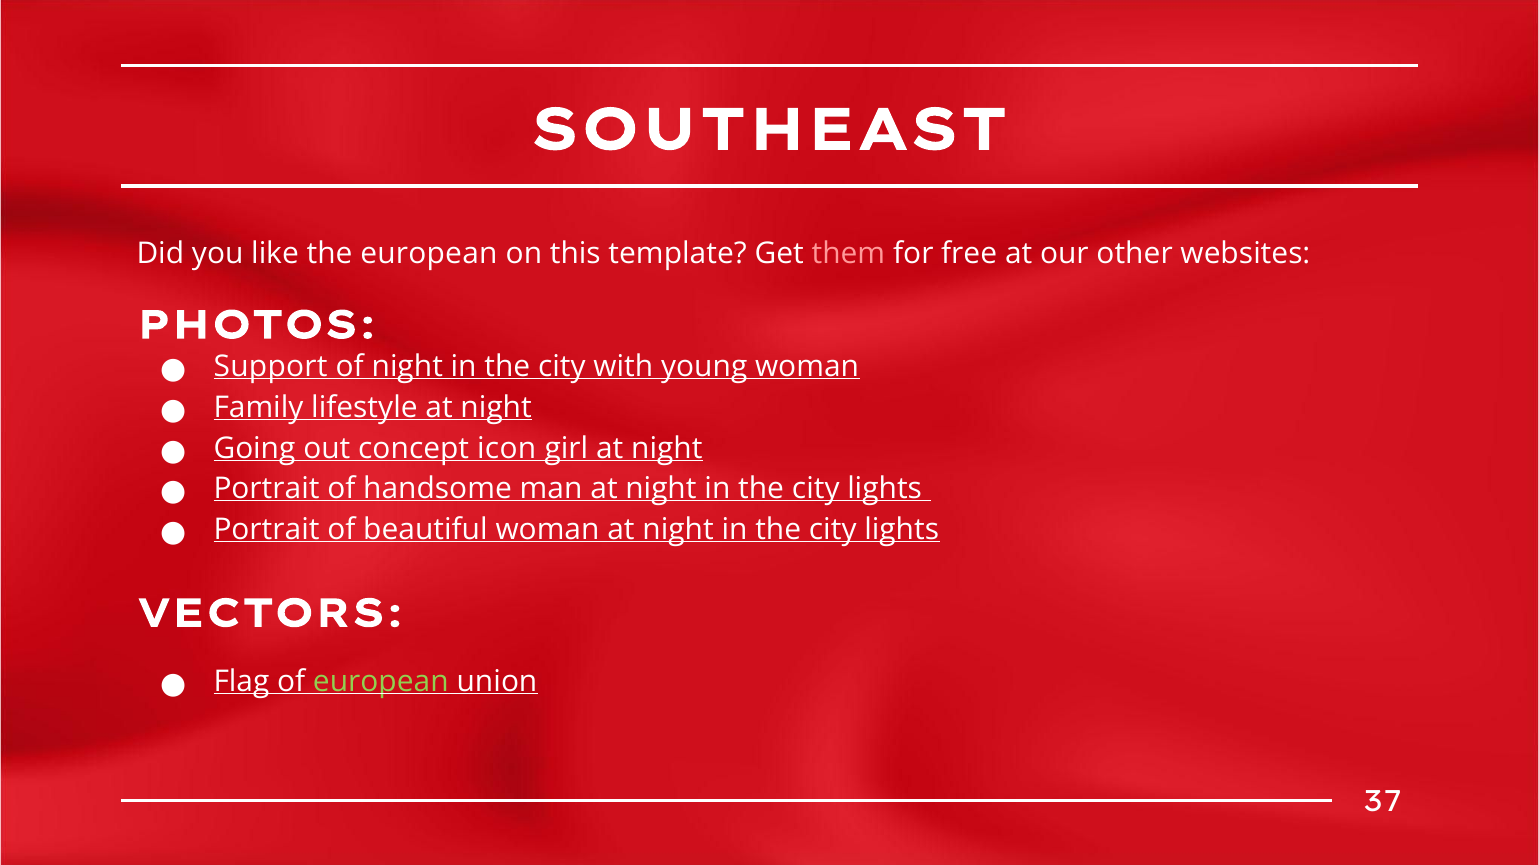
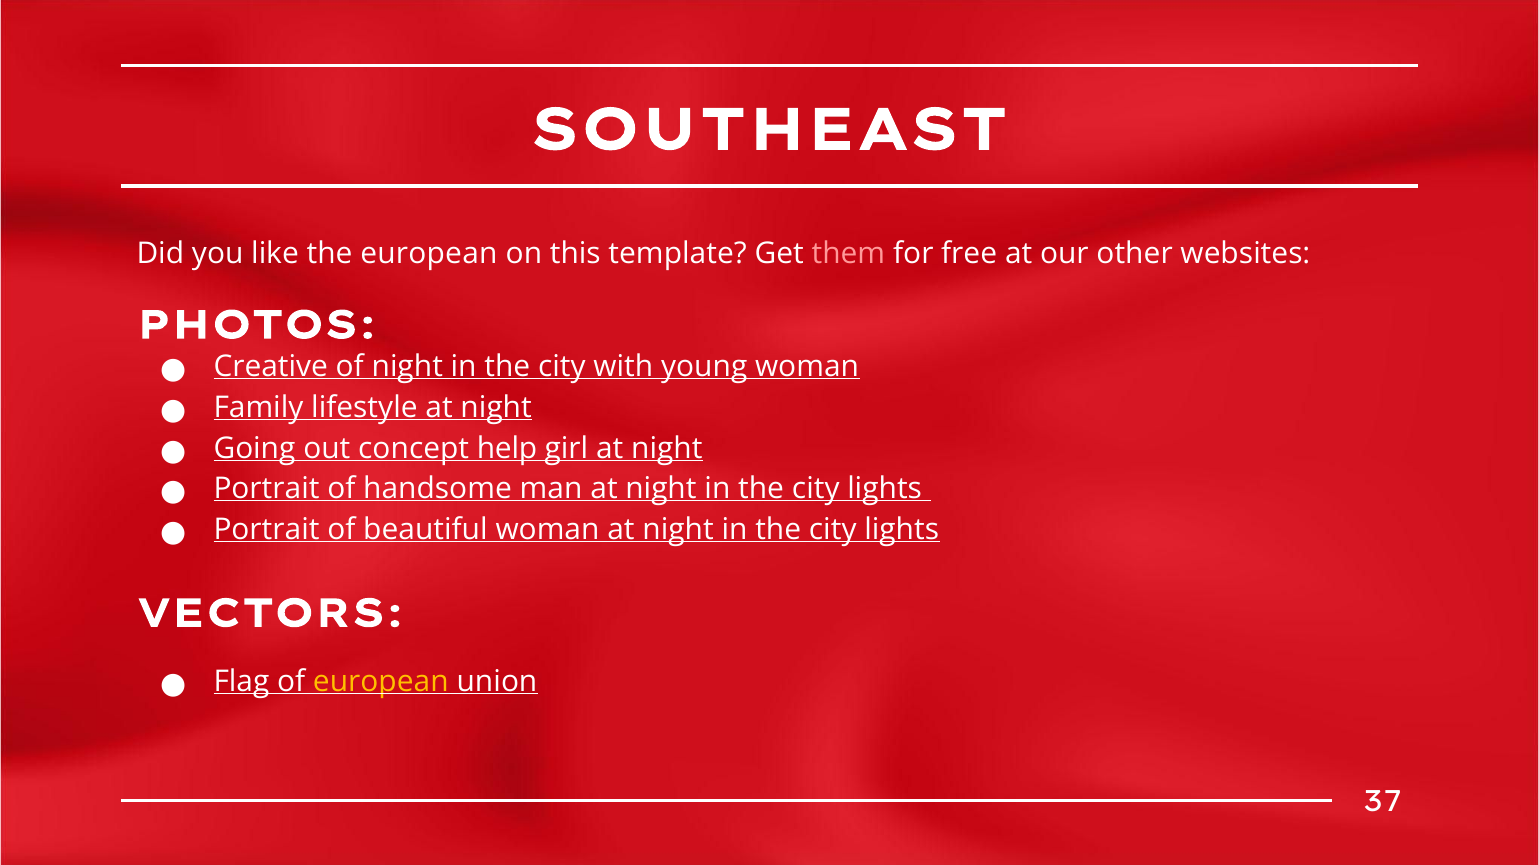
Support: Support -> Creative (271, 367)
icon: icon -> help (507, 449)
european colour: light green -> yellow (381, 682)
